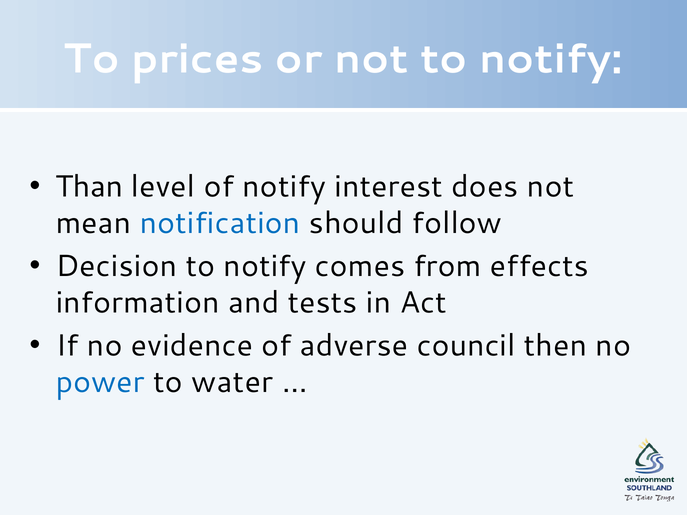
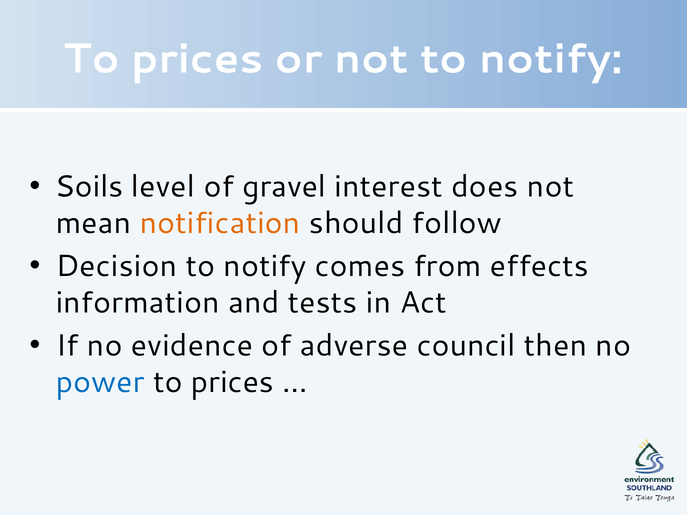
Than: Than -> Soils (89, 187)
of notify: notify -> gravel (284, 187)
notification colour: blue -> orange (220, 224)
water: water -> prices (233, 382)
